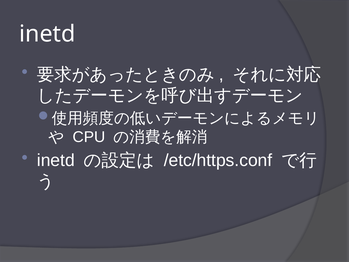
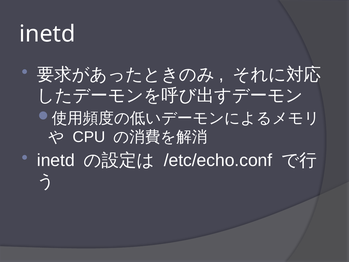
/etc/https.conf: /etc/https.conf -> /etc/echo.conf (218, 160)
